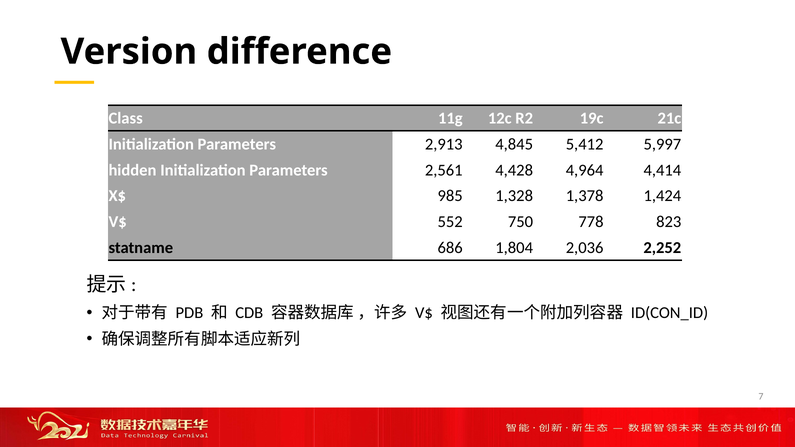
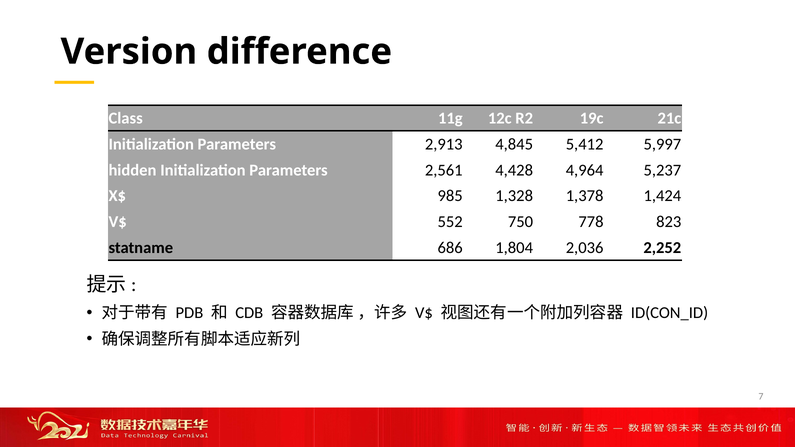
4,414: 4,414 -> 5,237 (662, 170)
